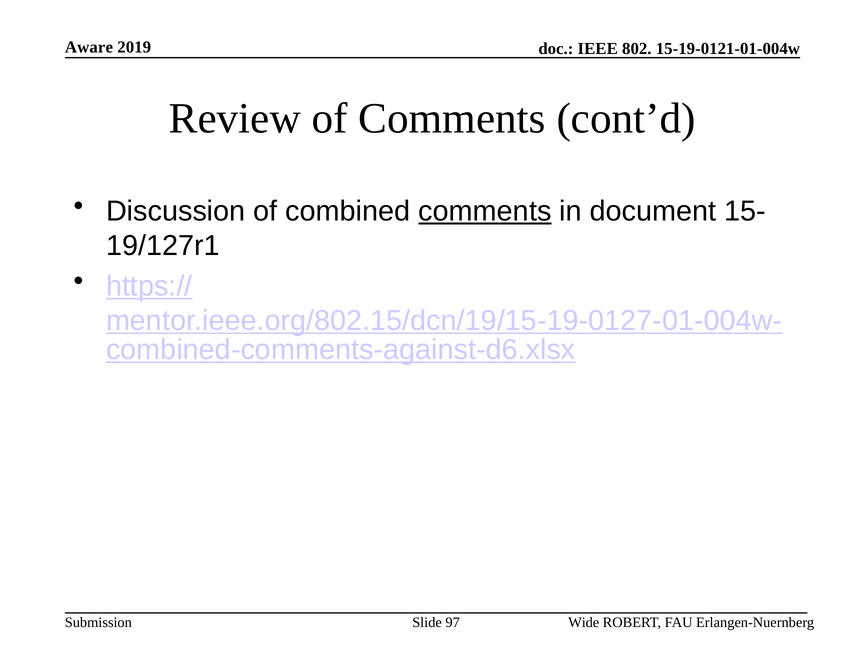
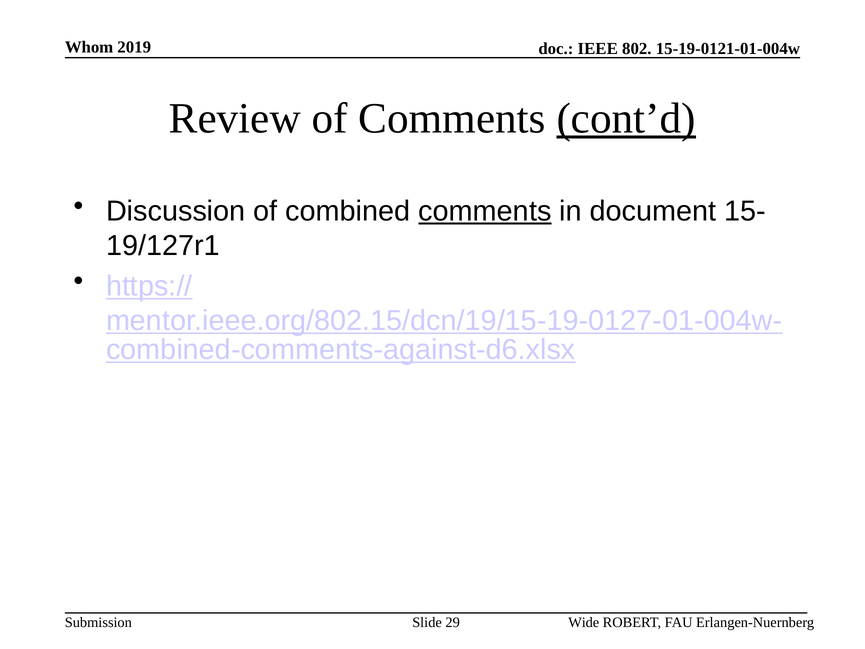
Aware: Aware -> Whom (89, 47)
cont’d underline: none -> present (626, 118)
97: 97 -> 29 (453, 622)
